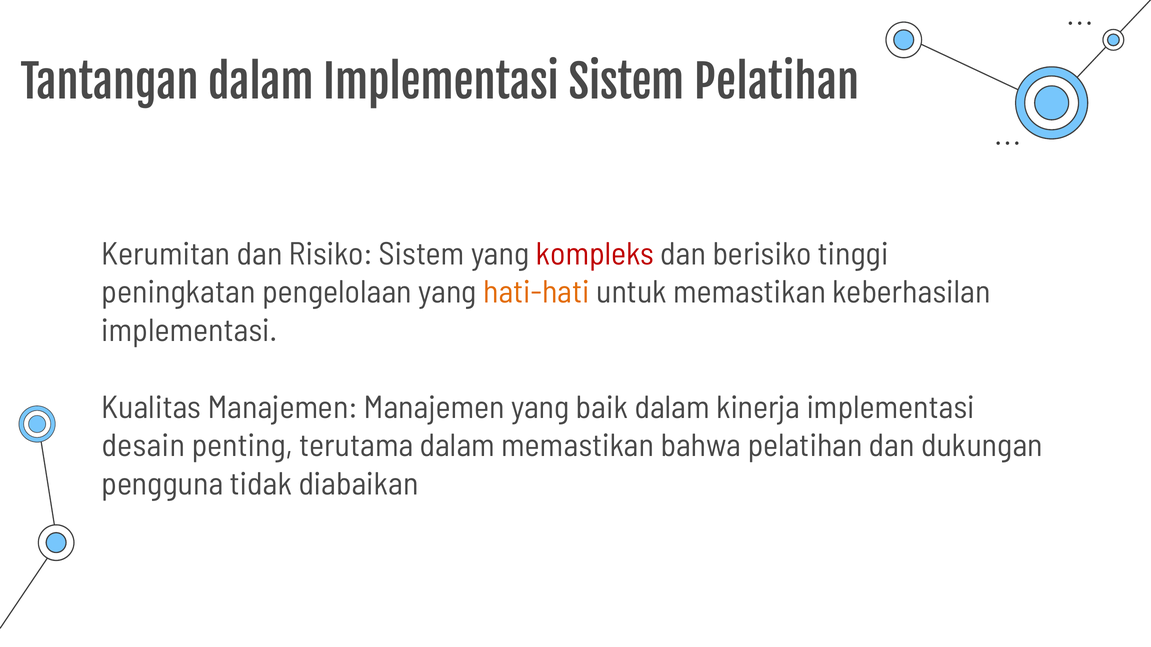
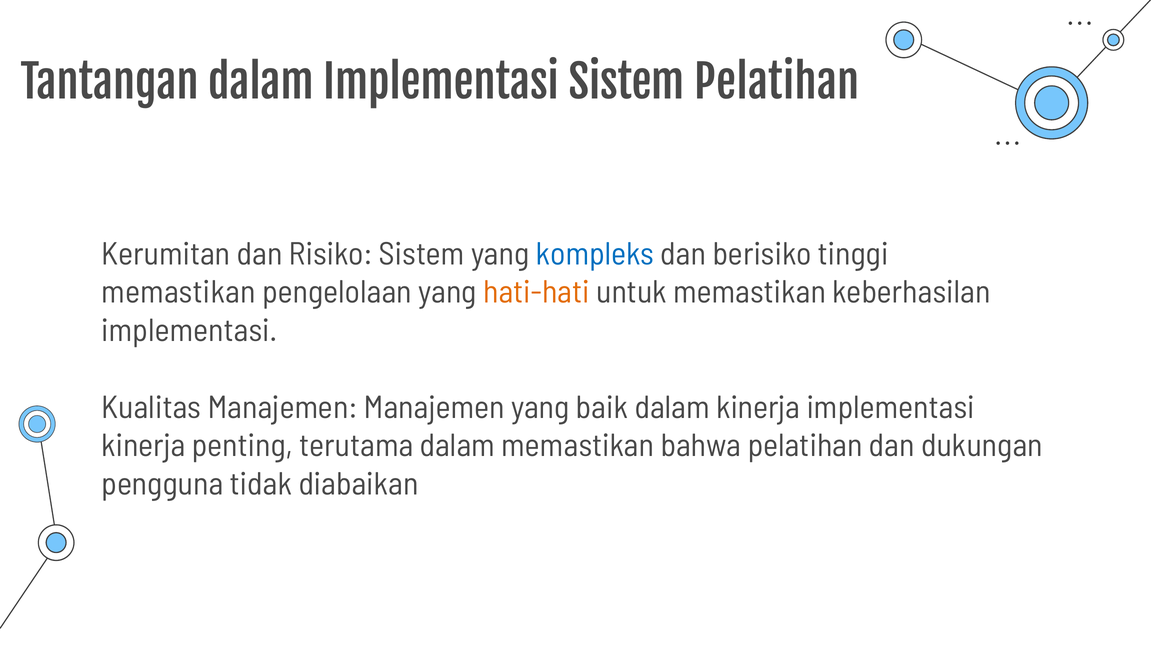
kompleks colour: red -> blue (595, 254)
peningkatan: peningkatan -> memastikan (178, 293)
desain: desain -> kinerja (143, 446)
